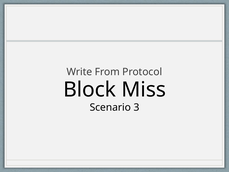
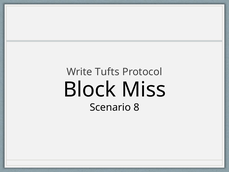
From: From -> Tufts (107, 72)
3: 3 -> 8 (136, 107)
